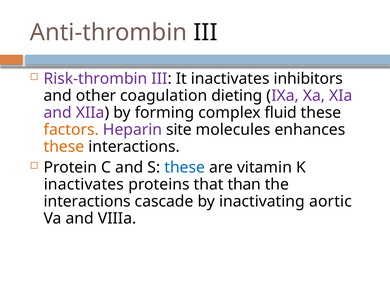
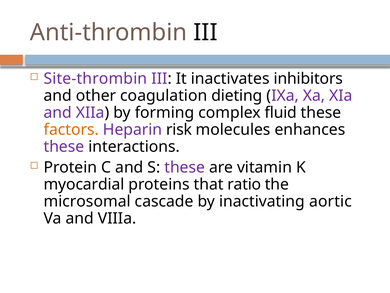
Risk-thrombin: Risk-thrombin -> Site-thrombin (95, 79)
site: site -> risk (179, 129)
these colour: orange -> purple (64, 146)
these colour: blue -> purple (185, 167)
inactivates: inactivates -> myocardial (84, 184)
than: than -> ratio (244, 184)
interactions: interactions -> microsomal (87, 201)
